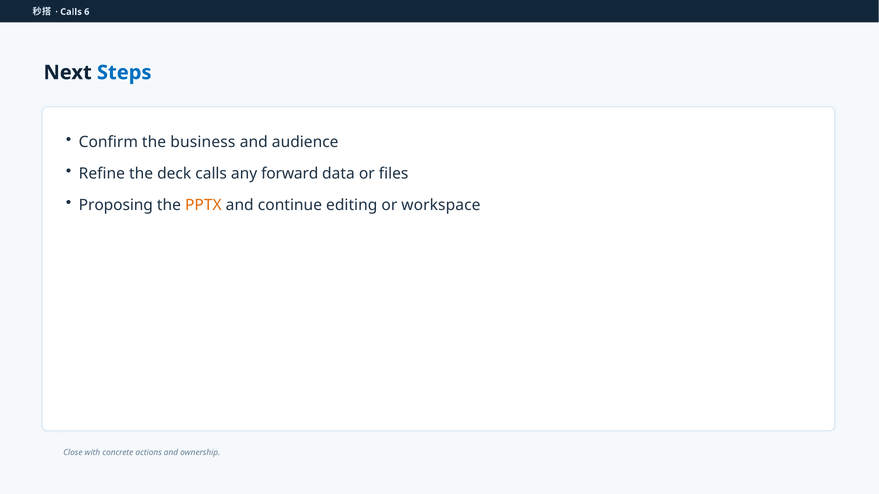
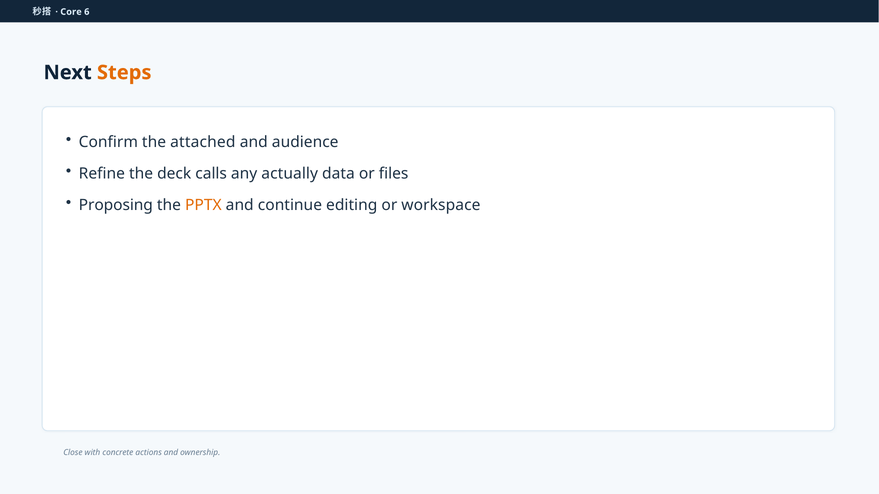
Calls: Calls -> Core (71, 12)
Steps colour: blue -> orange (124, 73)
business: business -> attached (203, 142)
forward: forward -> actually (290, 174)
